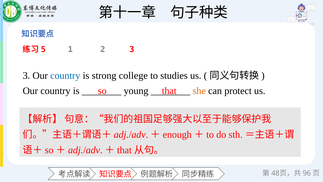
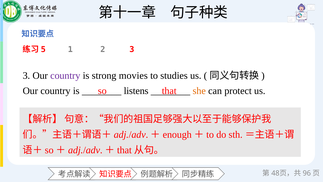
country colour: blue -> purple (65, 75)
college: college -> movies (133, 75)
young: young -> listens (136, 91)
